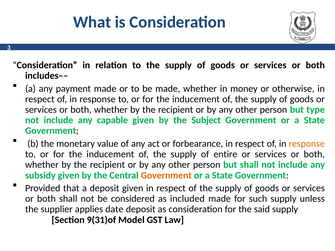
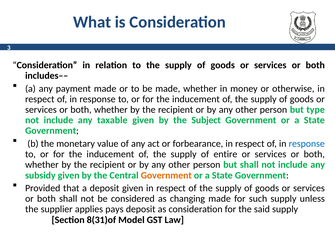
capable: capable -> taxable (112, 120)
response colour: orange -> blue (307, 144)
included: included -> changing (187, 199)
date: date -> pays (114, 209)
9(31)of: 9(31)of -> 8(31)of (101, 220)
